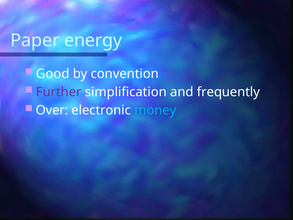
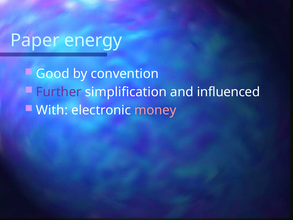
frequently: frequently -> influenced (228, 92)
Over: Over -> With (52, 110)
money colour: light blue -> pink (155, 110)
